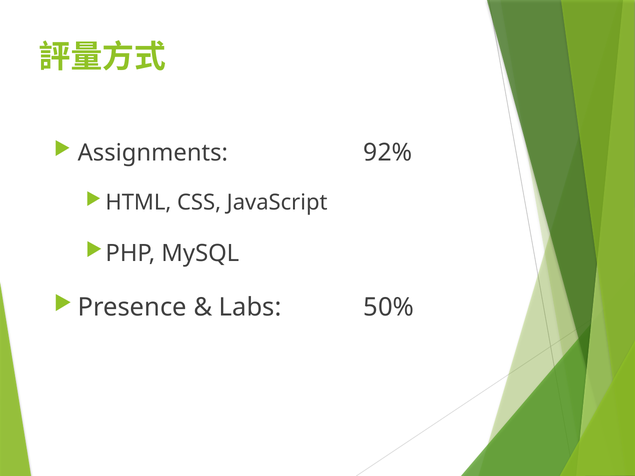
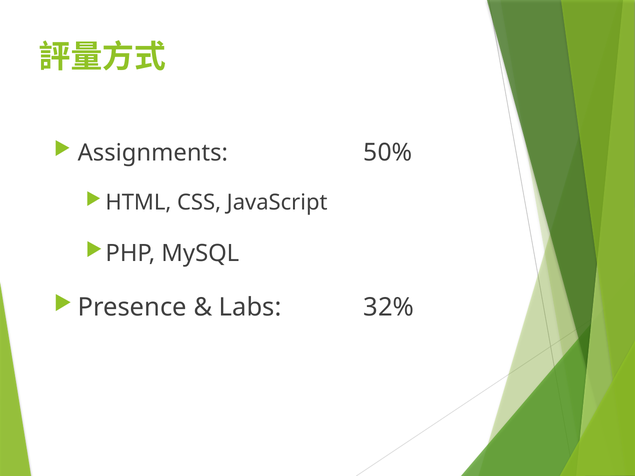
92%: 92% -> 50% (388, 153)
50%: 50% -> 32% (389, 307)
